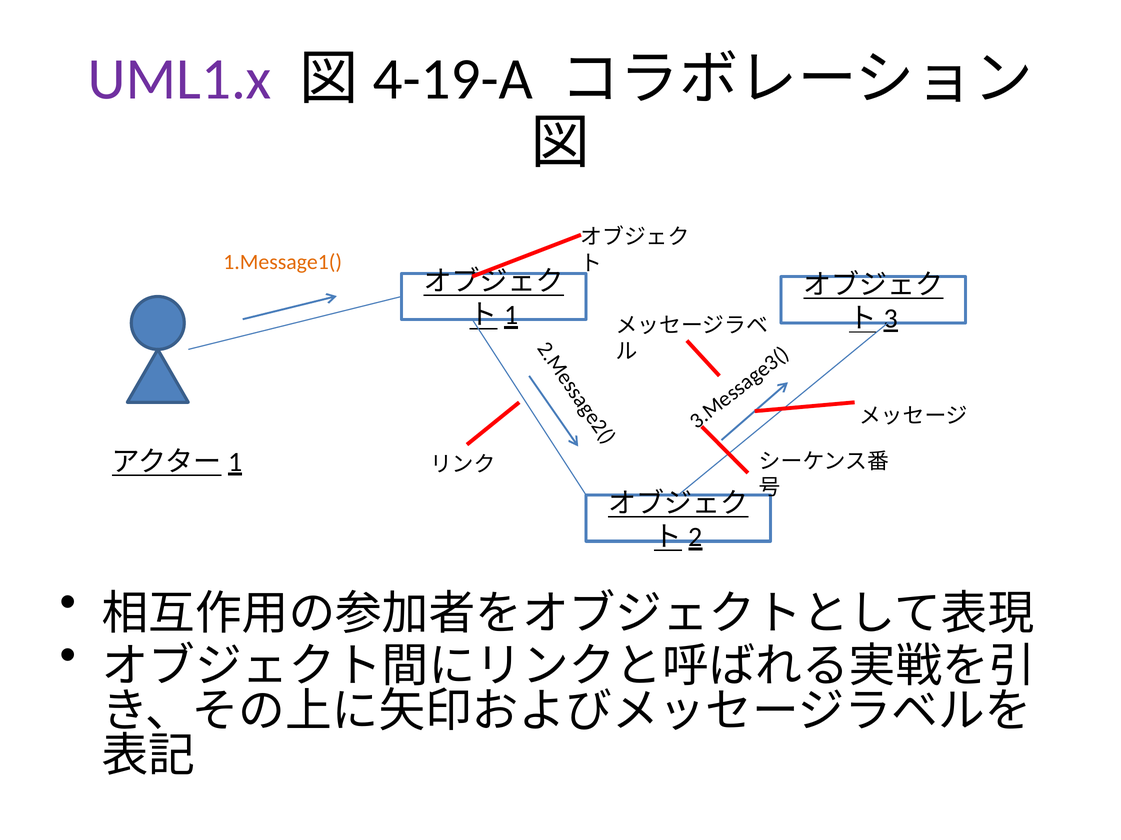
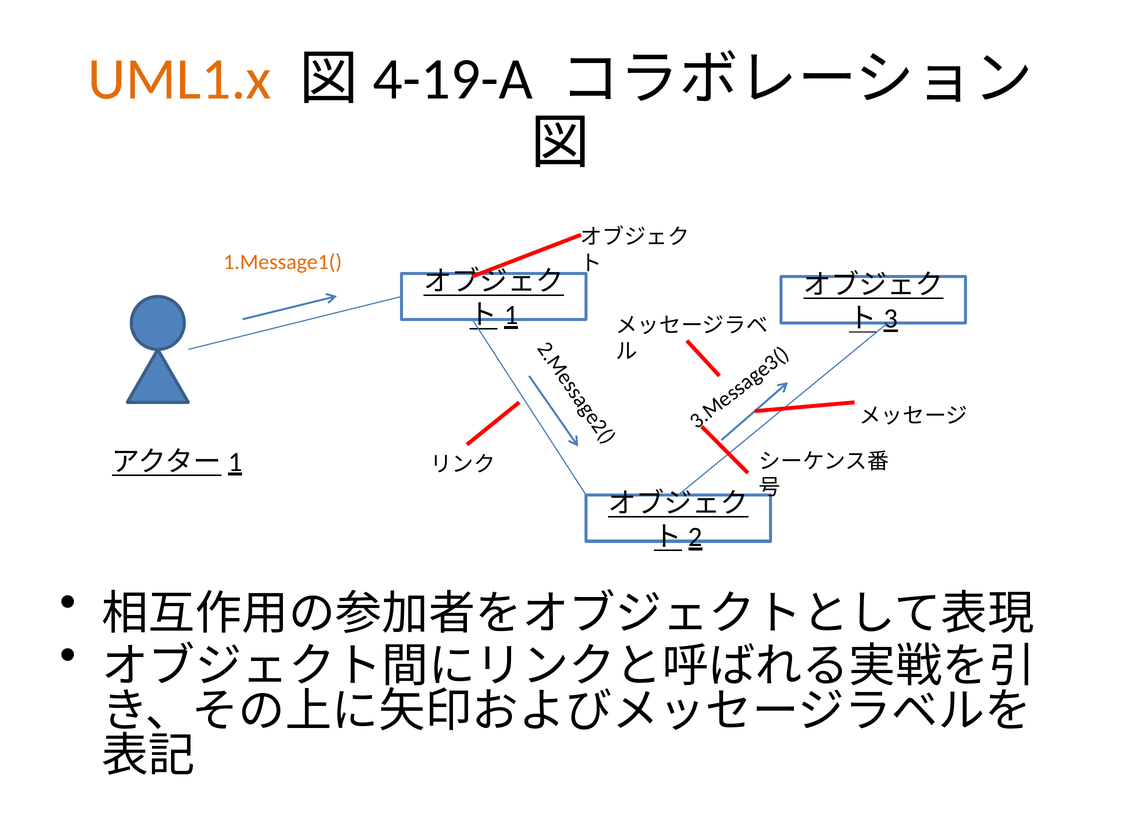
UML1.x colour: purple -> orange (180, 79)
